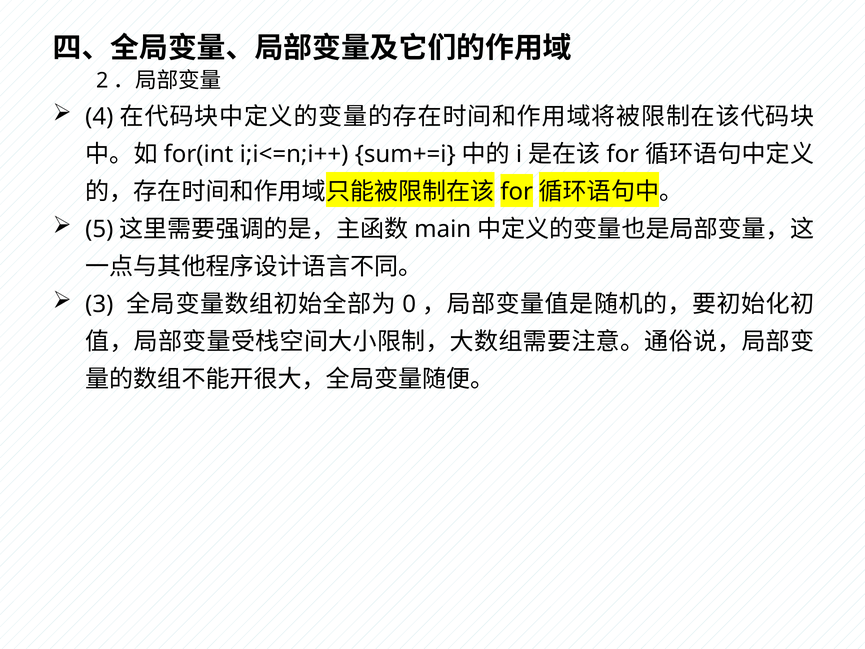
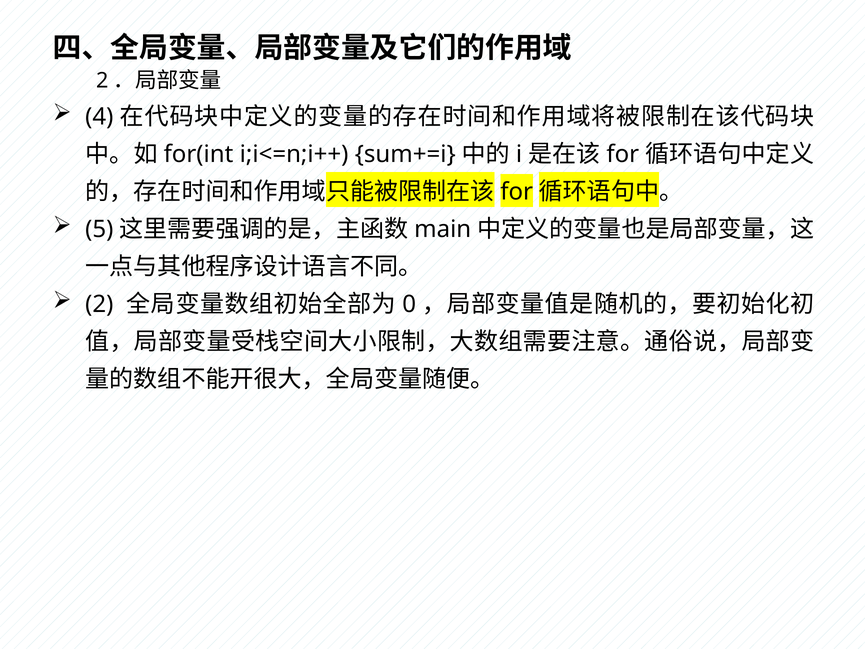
3: 3 -> 2 (99, 304)
